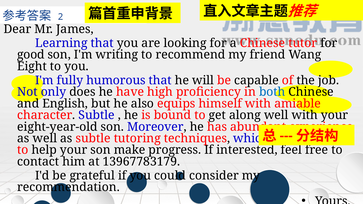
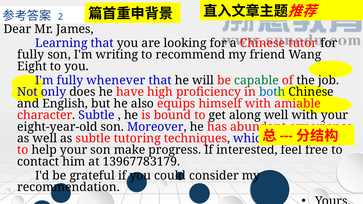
good: good -> fully (31, 55)
humorous: humorous -> whenever (116, 80)
capable colour: black -> green (256, 80)
